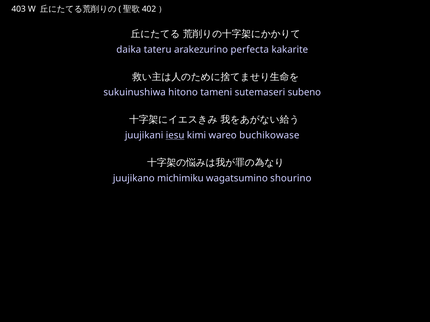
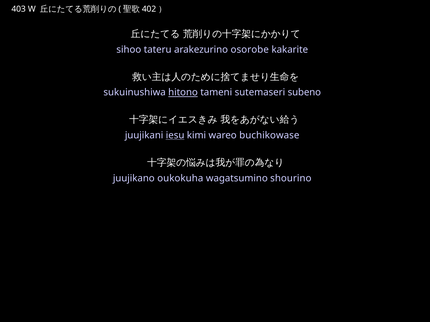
daika: daika -> sihoo (129, 50)
perfecta: perfecta -> osorobe (250, 50)
hitono underline: none -> present (183, 93)
michimiku: michimiku -> oukokuha (180, 178)
